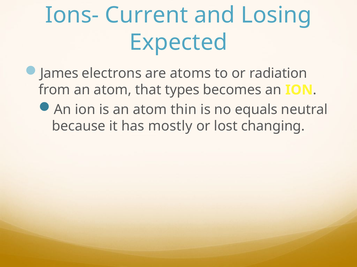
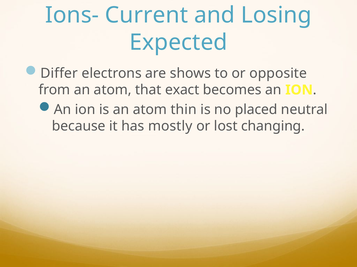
James: James -> Differ (59, 74)
atoms: atoms -> shows (190, 74)
radiation: radiation -> opposite (278, 74)
types: types -> exact (182, 90)
equals: equals -> placed (256, 110)
